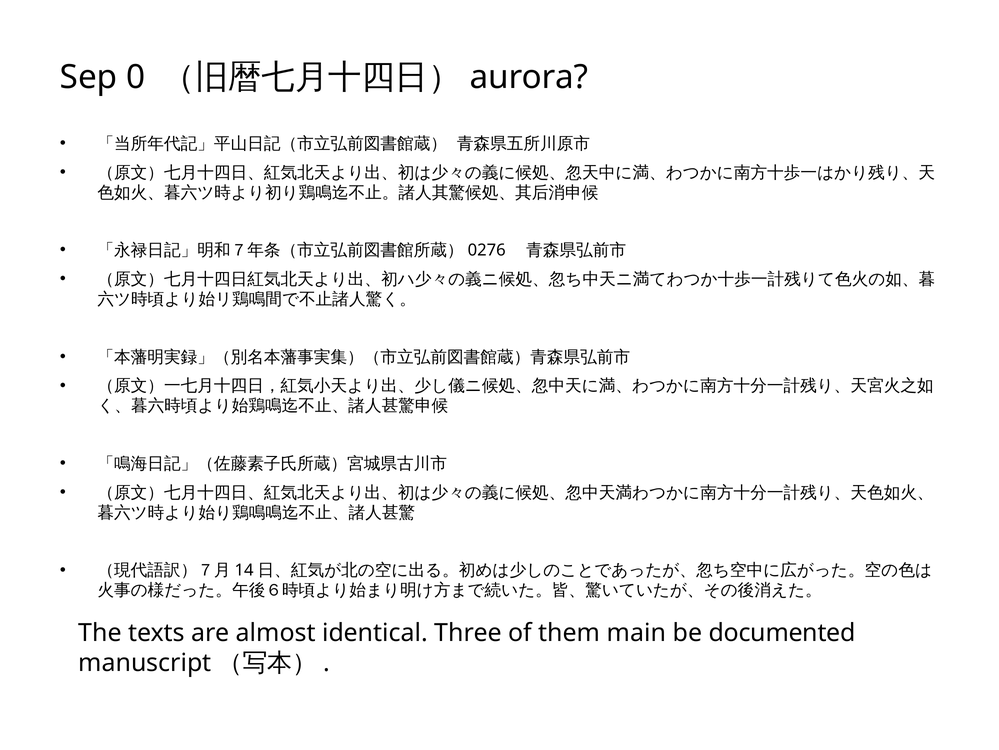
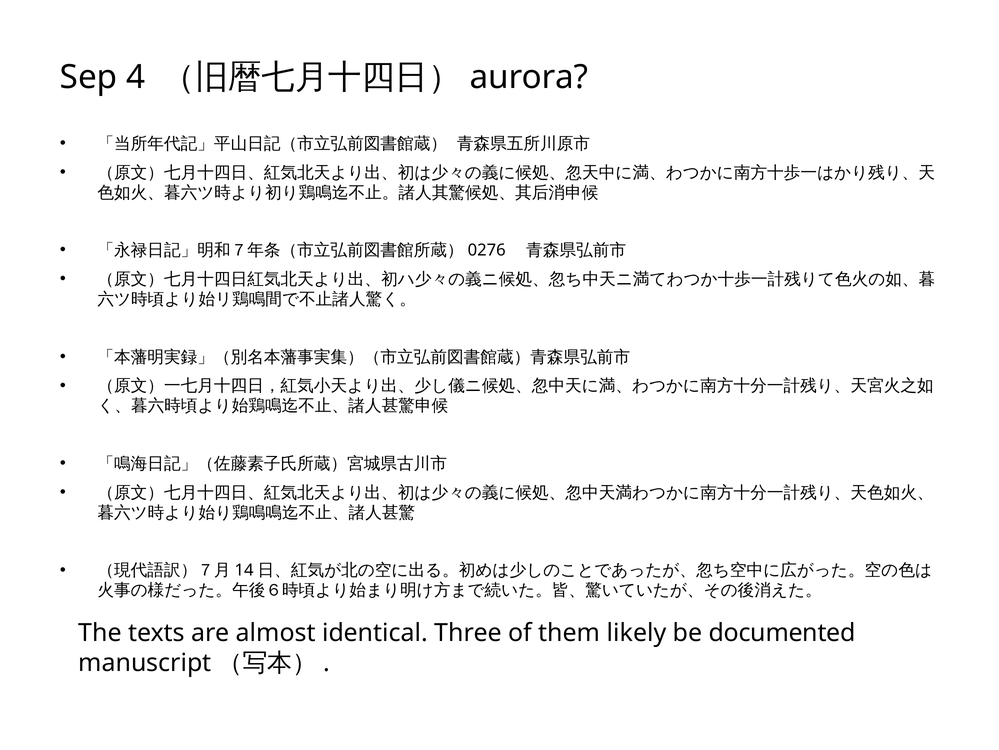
0: 0 -> 4 (136, 77)
main: main -> likely (637, 632)
